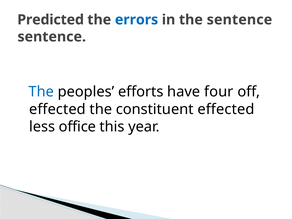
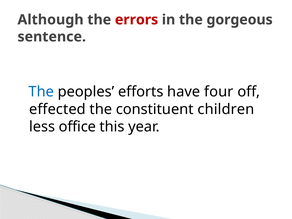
Predicted: Predicted -> Although (51, 20)
errors colour: blue -> red (137, 20)
the sentence: sentence -> gorgeous (240, 20)
constituent effected: effected -> children (226, 109)
